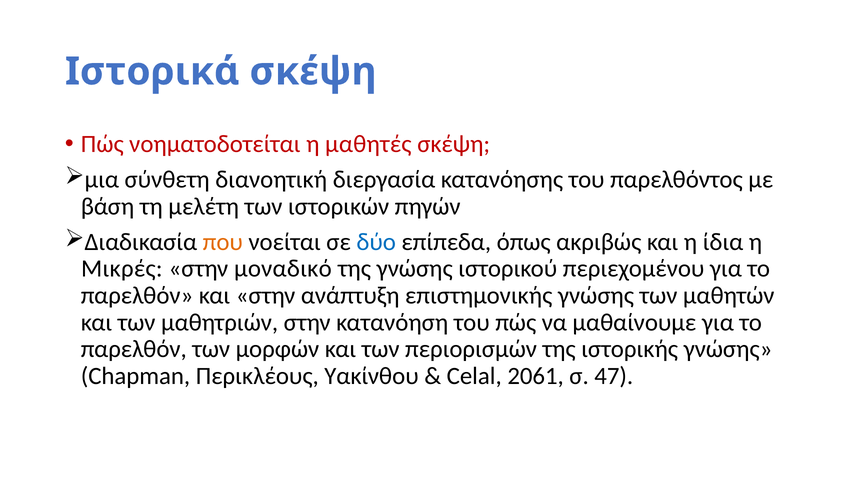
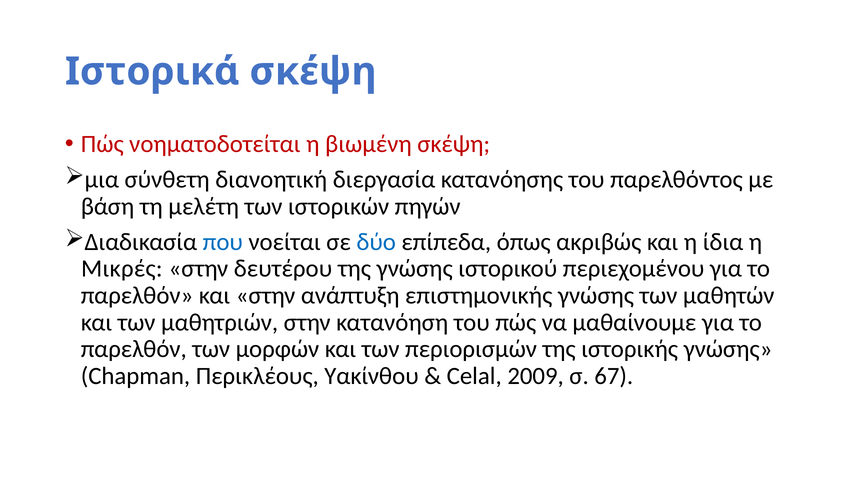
μαθητές: μαθητές -> βιωμένη (368, 144)
που colour: orange -> blue (223, 242)
μοναδικό: μοναδικό -> δευτέρου (283, 269)
2061: 2061 -> 2009 (536, 376)
47: 47 -> 67 (614, 376)
